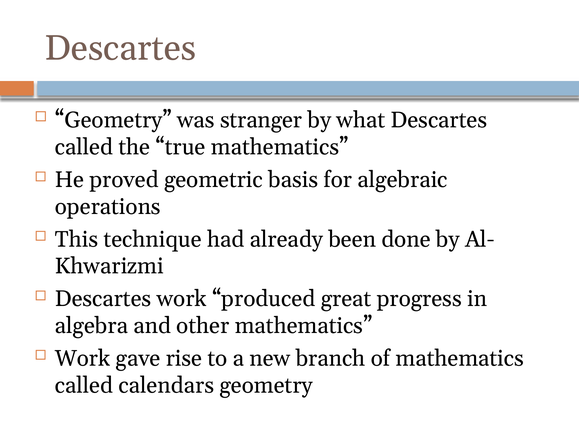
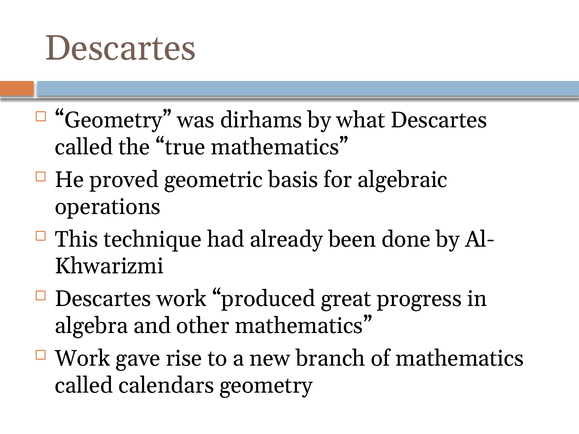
stranger: stranger -> dirhams (261, 120)
